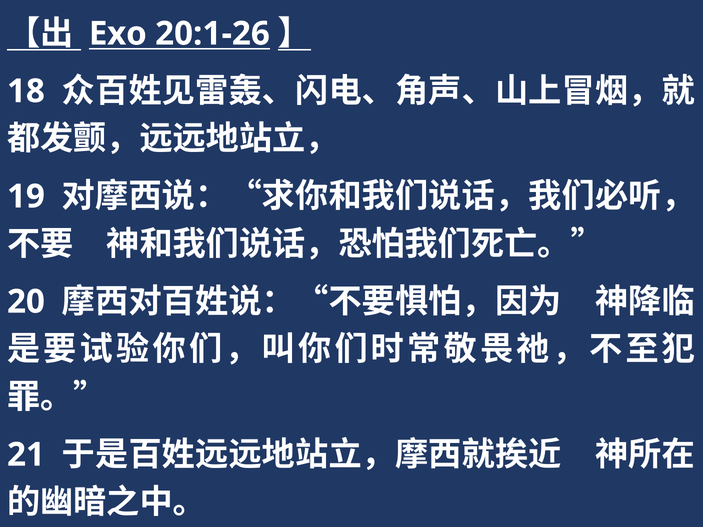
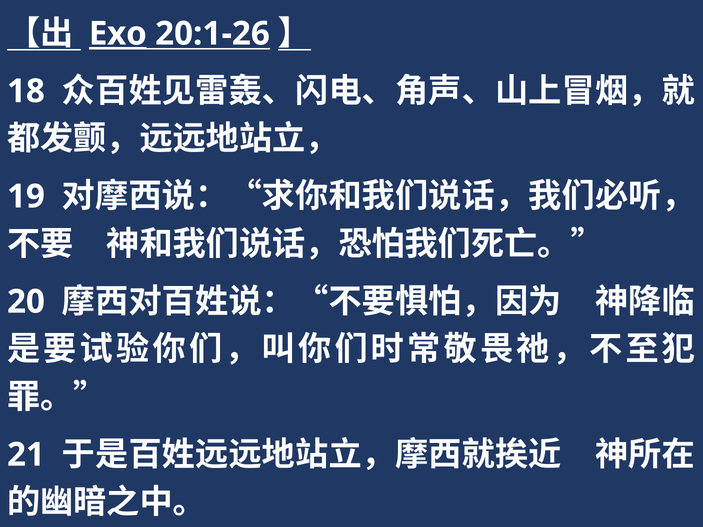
Exo underline: none -> present (118, 34)
